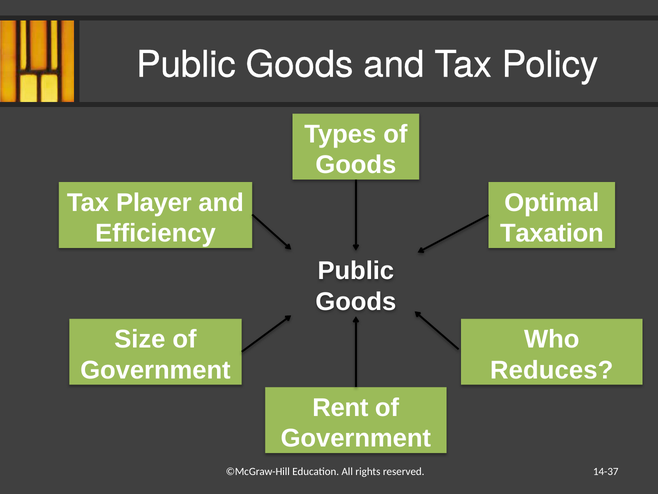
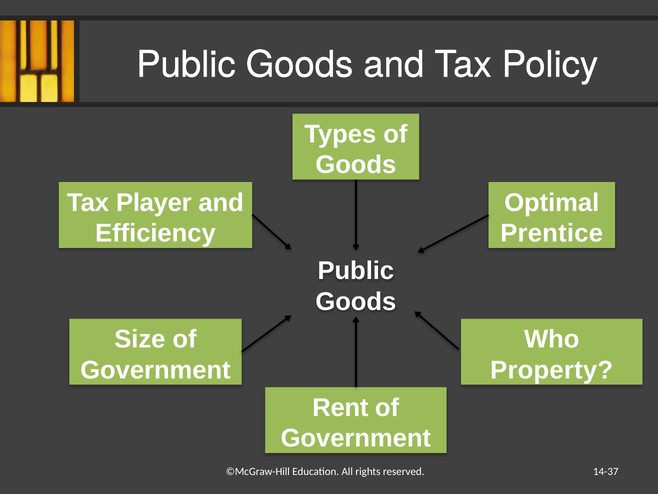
Taxation: Taxation -> Prentice (552, 233)
Reduces: Reduces -> Property (552, 370)
